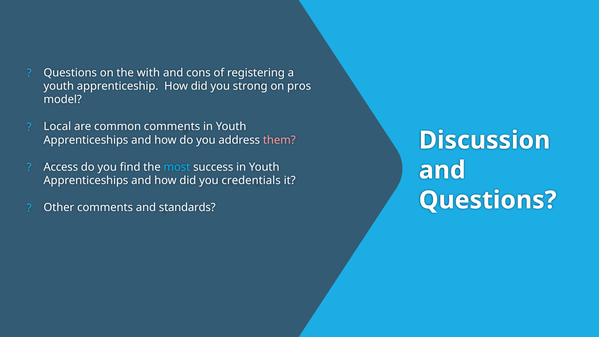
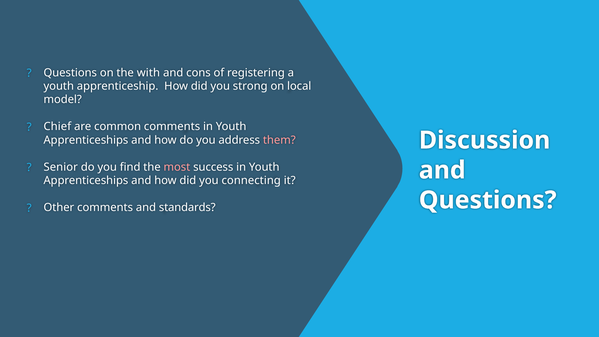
pros: pros -> local (299, 86)
Local: Local -> Chief (57, 127)
Access: Access -> Senior (61, 167)
most colour: light blue -> pink (177, 167)
credentials: credentials -> connecting (251, 180)
